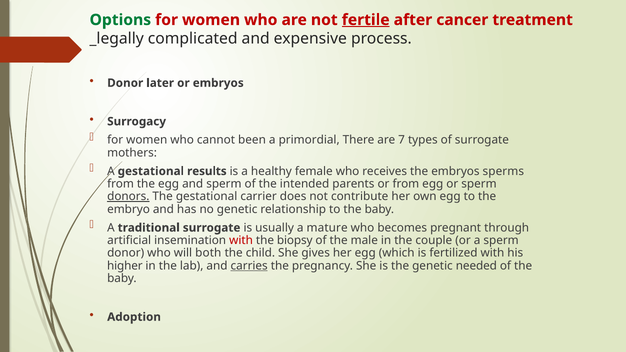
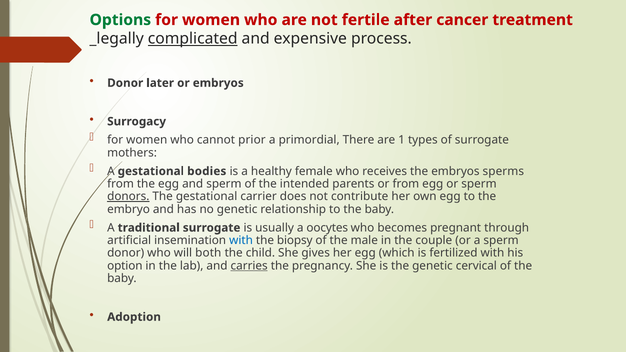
fertile underline: present -> none (366, 20)
complicated underline: none -> present (193, 39)
been: been -> prior (252, 140)
7: 7 -> 1 (402, 140)
results: results -> bodies (207, 171)
mature: mature -> oocytes (327, 228)
with colour: red -> blue (241, 241)
higher: higher -> option (125, 266)
needed: needed -> cervical (476, 266)
